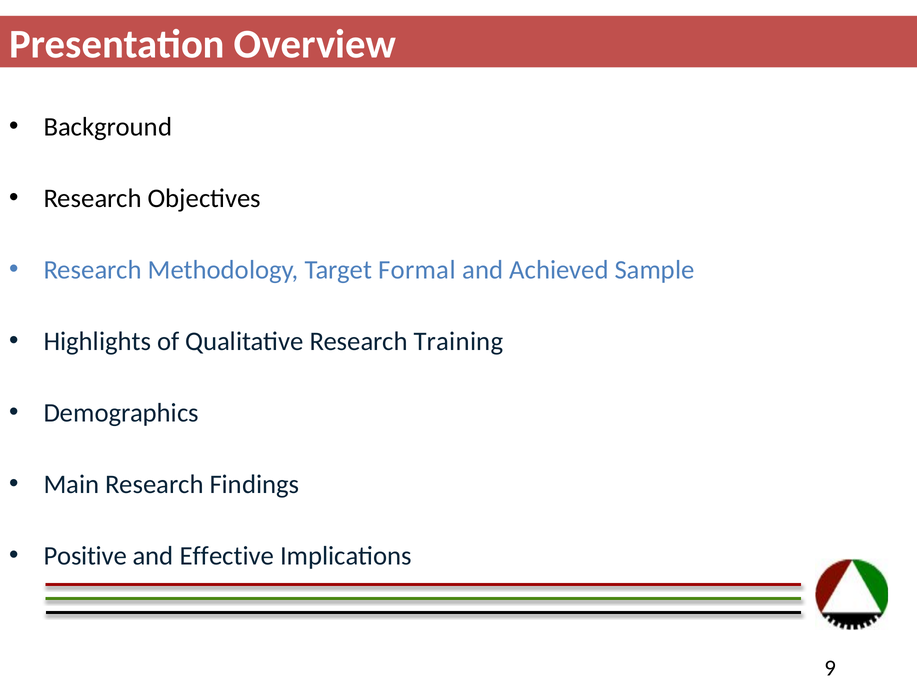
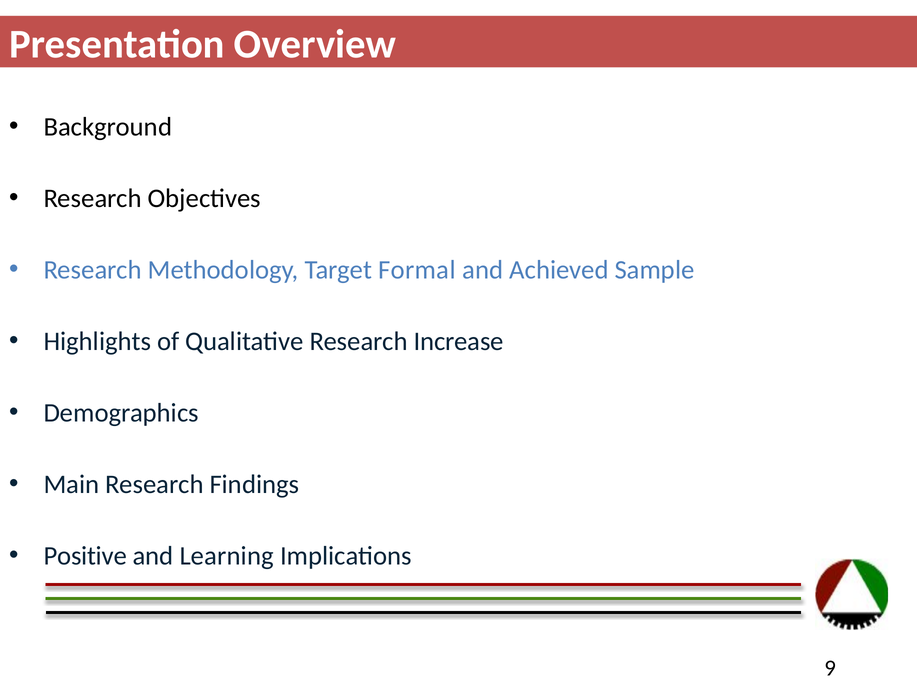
Training: Training -> Increase (459, 341)
Effective: Effective -> Learning (227, 556)
